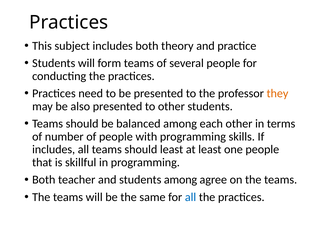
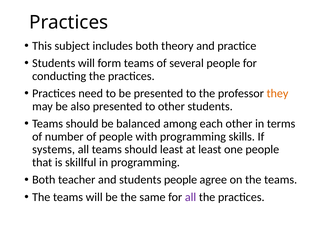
includes: includes -> systems (54, 150)
students among: among -> people (181, 180)
all colour: blue -> purple (191, 197)
